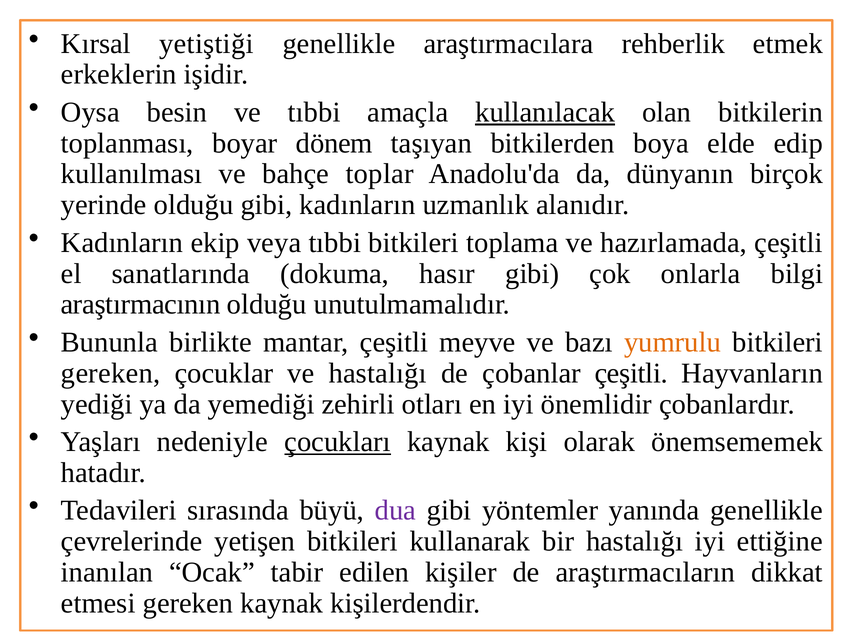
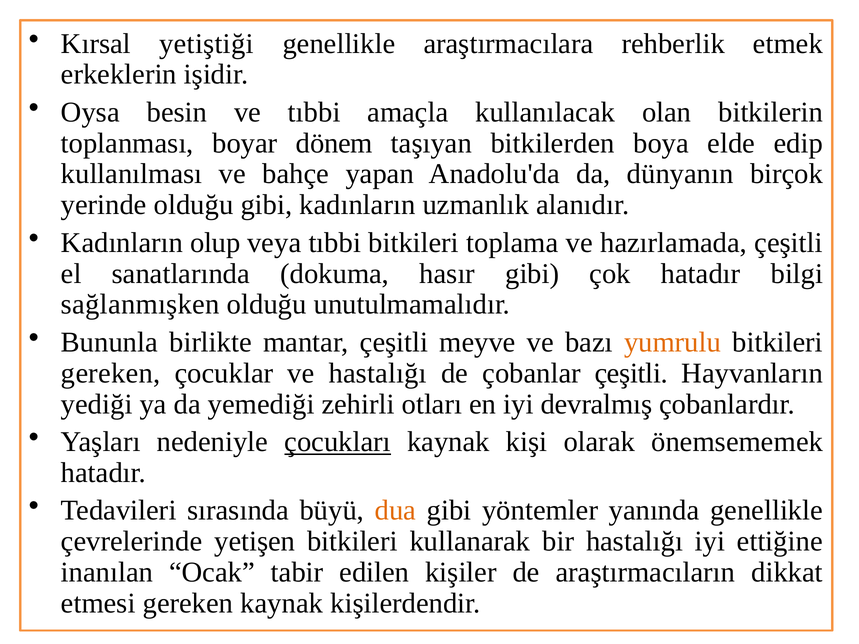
kullanılacak underline: present -> none (545, 112)
toplar: toplar -> yapan (380, 174)
ekip: ekip -> olup (215, 243)
çok onlarla: onlarla -> hatadır (701, 274)
araştırmacının: araştırmacının -> sağlanmışken (140, 305)
önemlidir: önemlidir -> devralmış (596, 404)
dua colour: purple -> orange (395, 511)
